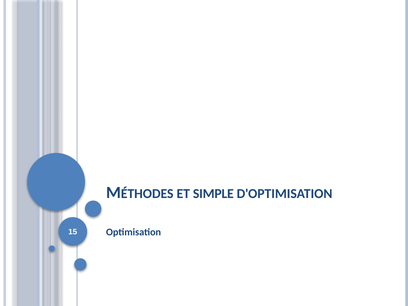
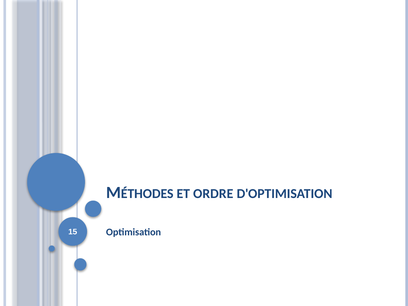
SIMPLE: SIMPLE -> ORDRE (213, 194)
